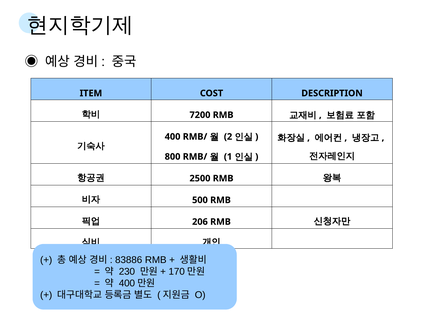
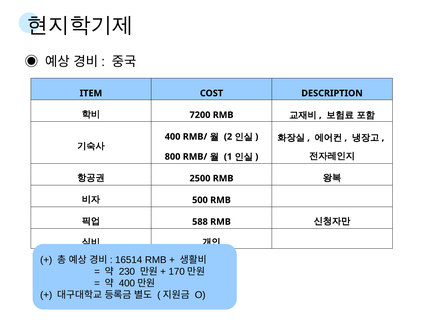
206: 206 -> 588 (200, 222)
83886: 83886 -> 16514 (129, 260)
